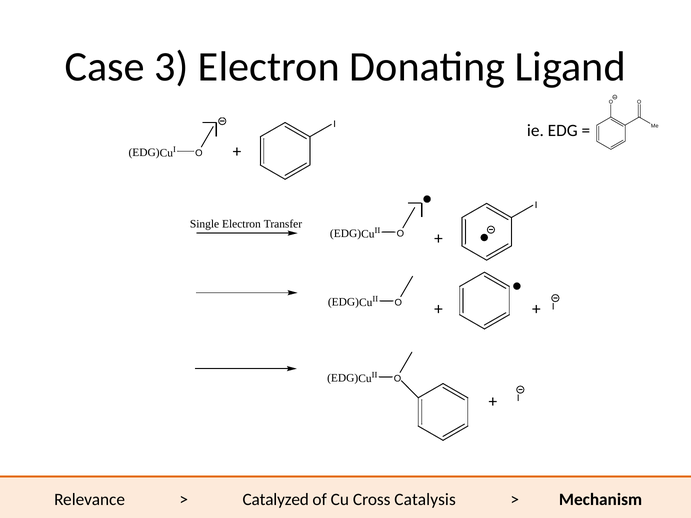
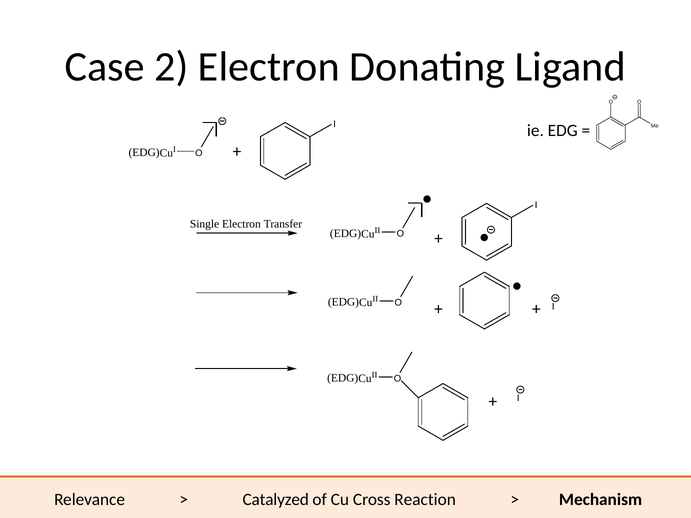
3: 3 -> 2 (171, 67)
Catalysis: Catalysis -> Reaction (425, 500)
